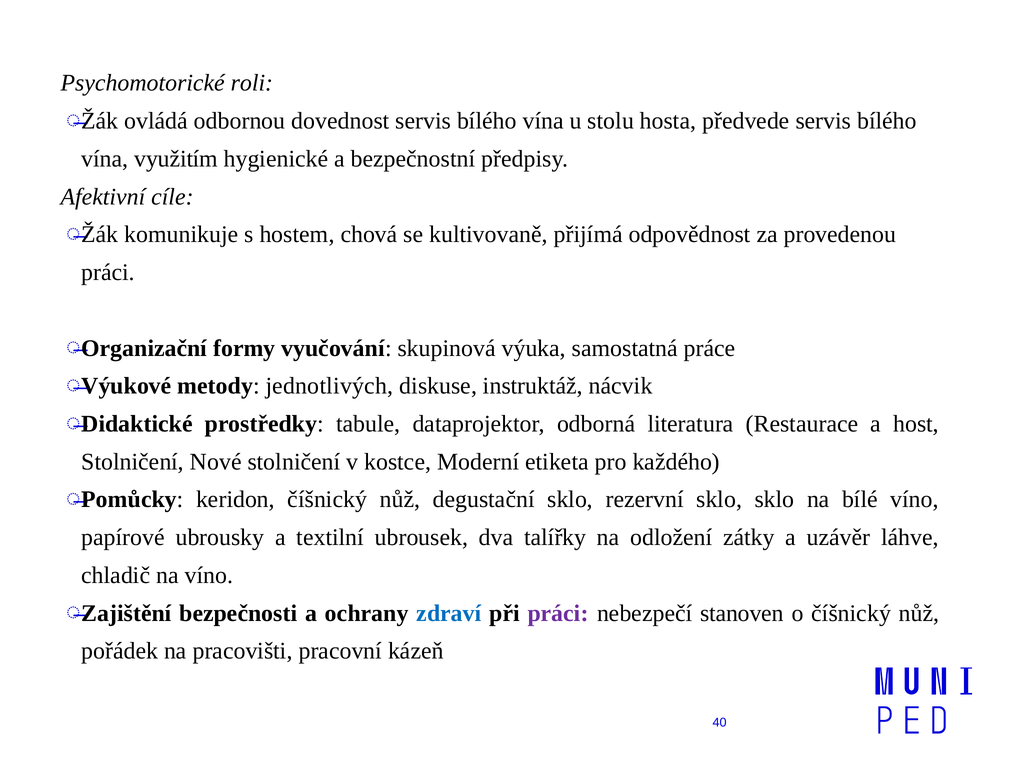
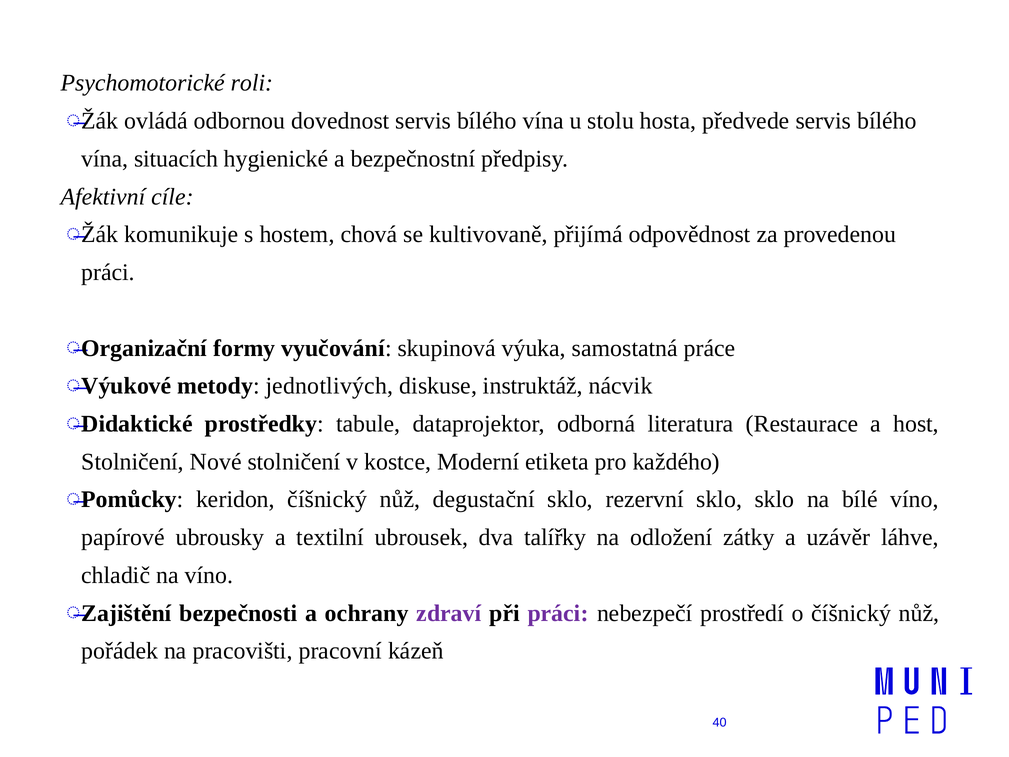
využitím: využitím -> situacích (176, 159)
zdraví colour: blue -> purple (449, 613)
stanoven: stanoven -> prostředí (742, 613)
